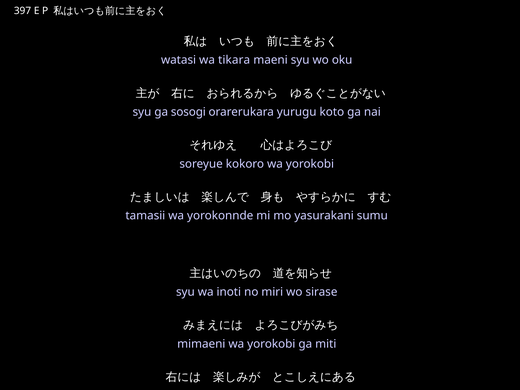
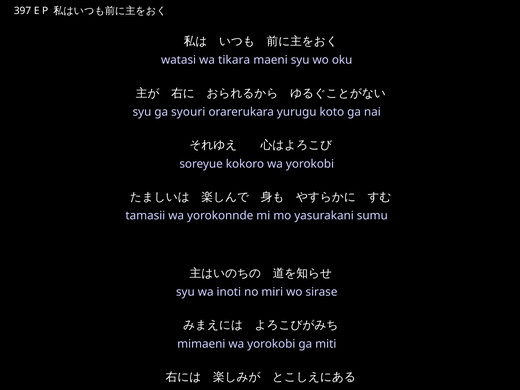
sosogi: sosogi -> syouri (188, 112)
